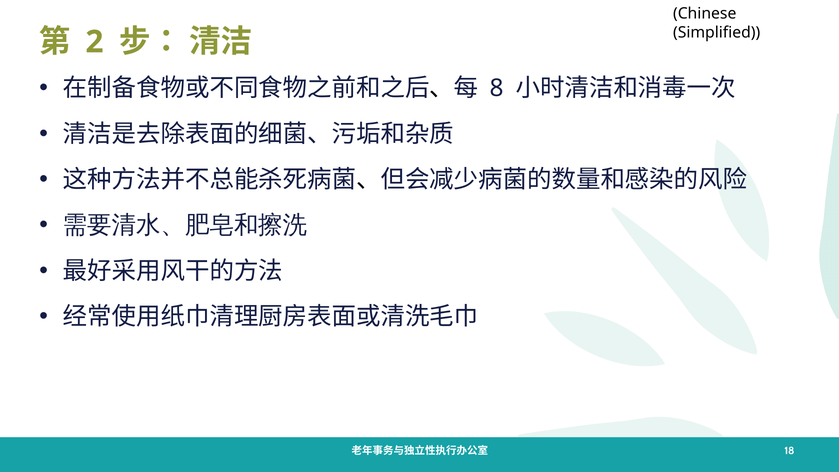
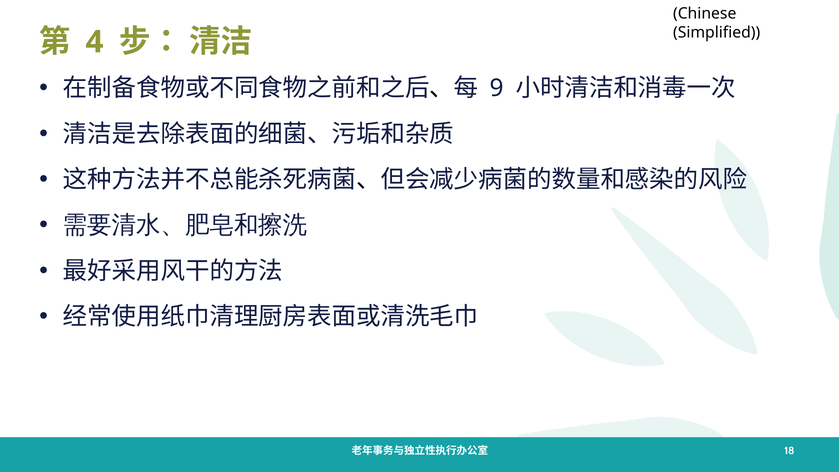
2: 2 -> 4 (94, 42)
8: 8 -> 9 (497, 88)
